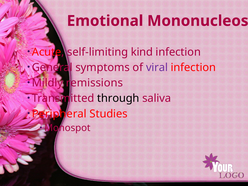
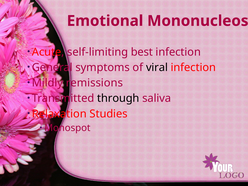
kind: kind -> best (142, 52)
viral colour: purple -> black (157, 67)
Peripheral: Peripheral -> Relaxation (59, 114)
